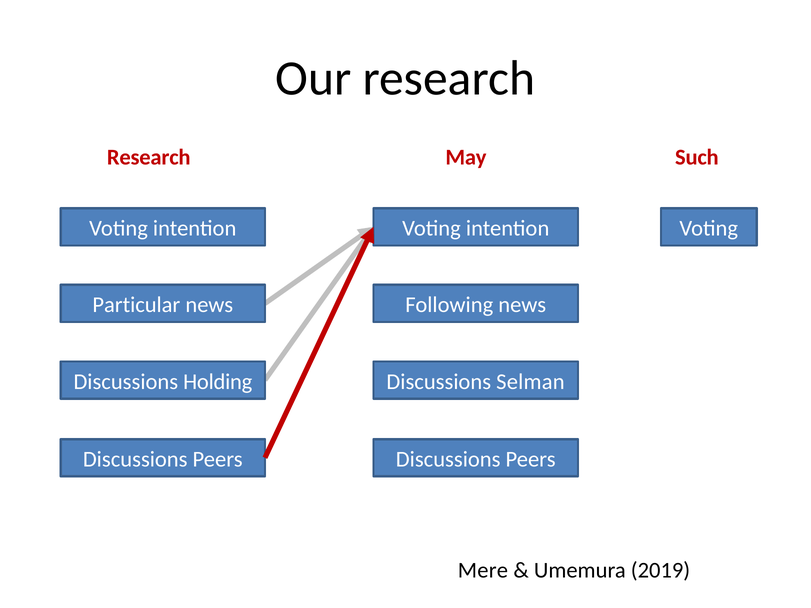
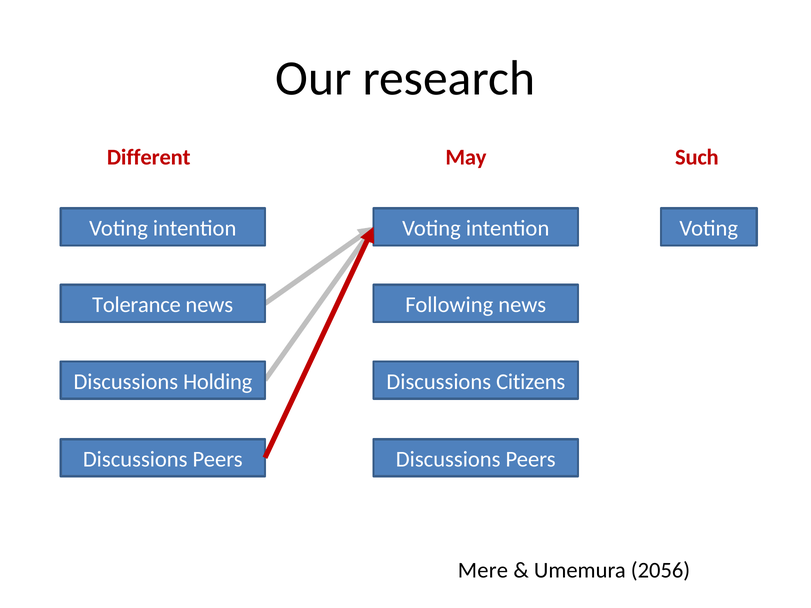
Research: Research -> Different (149, 157)
Particular: Particular -> Tolerance (136, 305)
Selman: Selman -> Citizens (531, 382)
2019: 2019 -> 2056 (660, 570)
